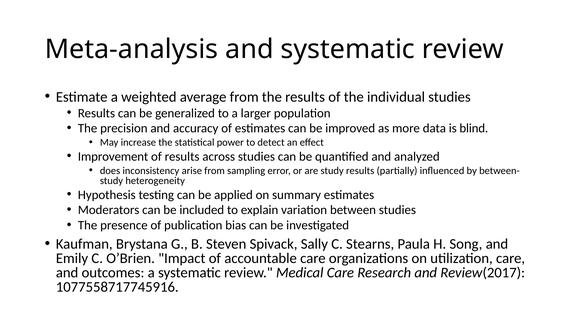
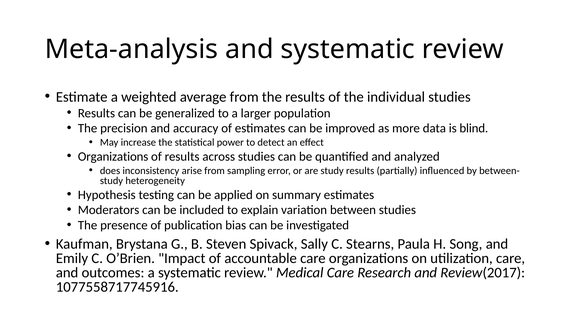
Improvement: Improvement -> Organizations (113, 156)
